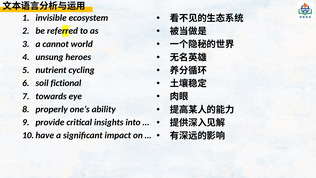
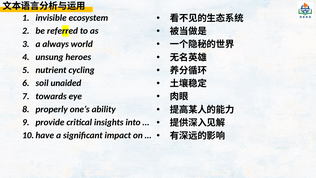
cannot: cannot -> always (56, 44)
fictional: fictional -> unaided (66, 83)
